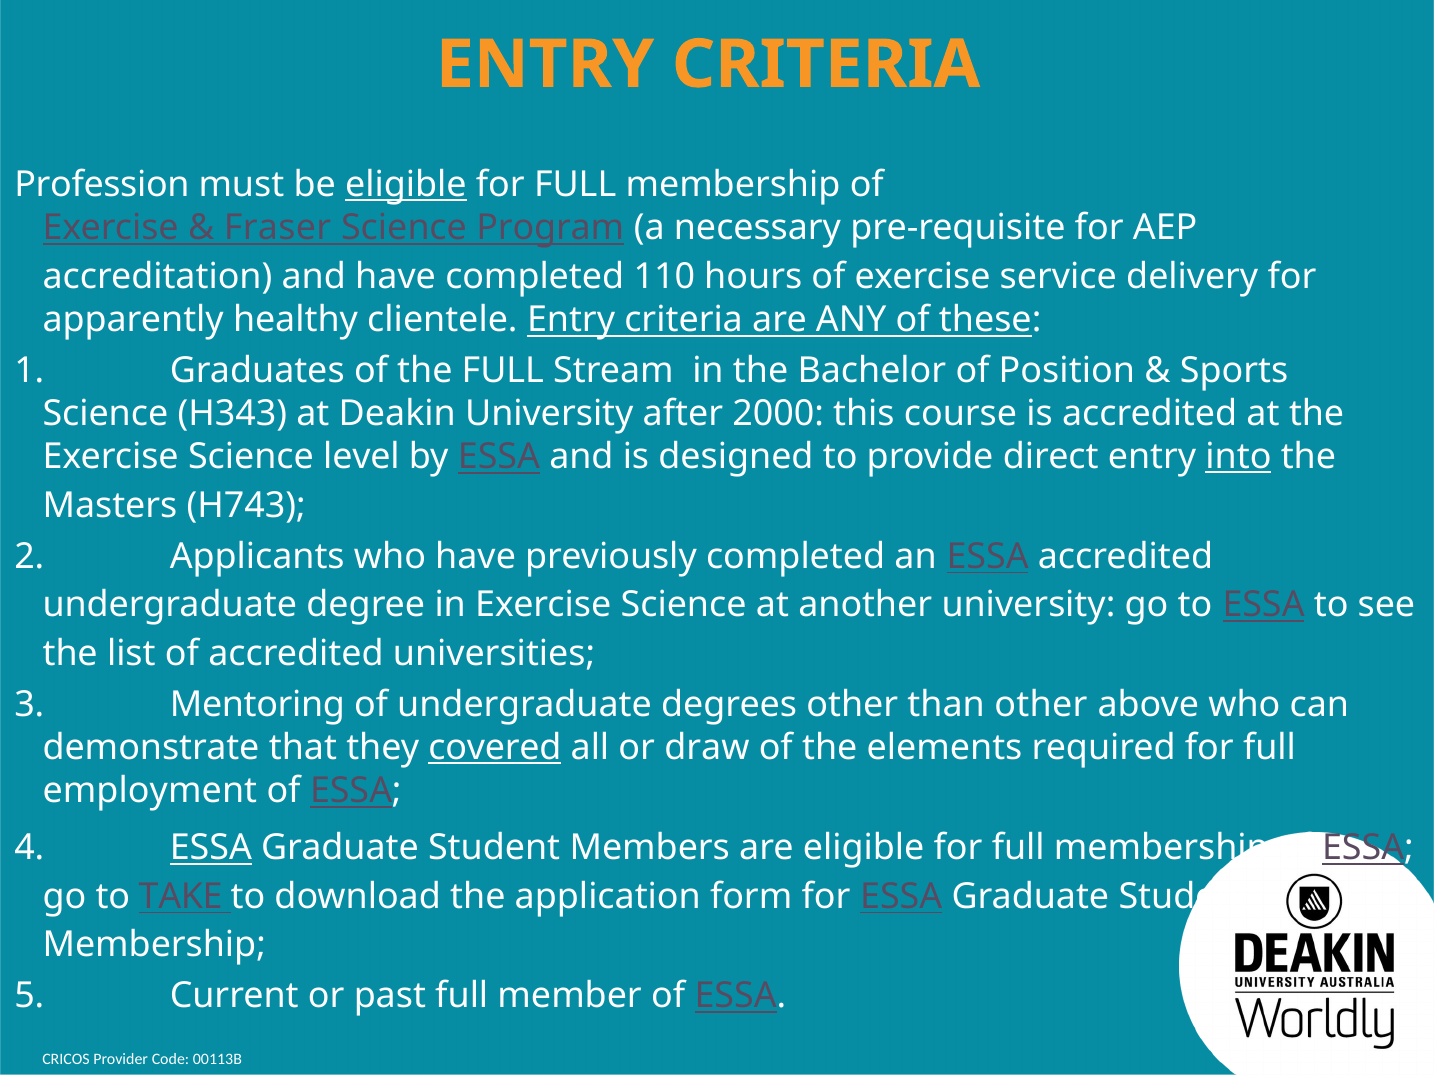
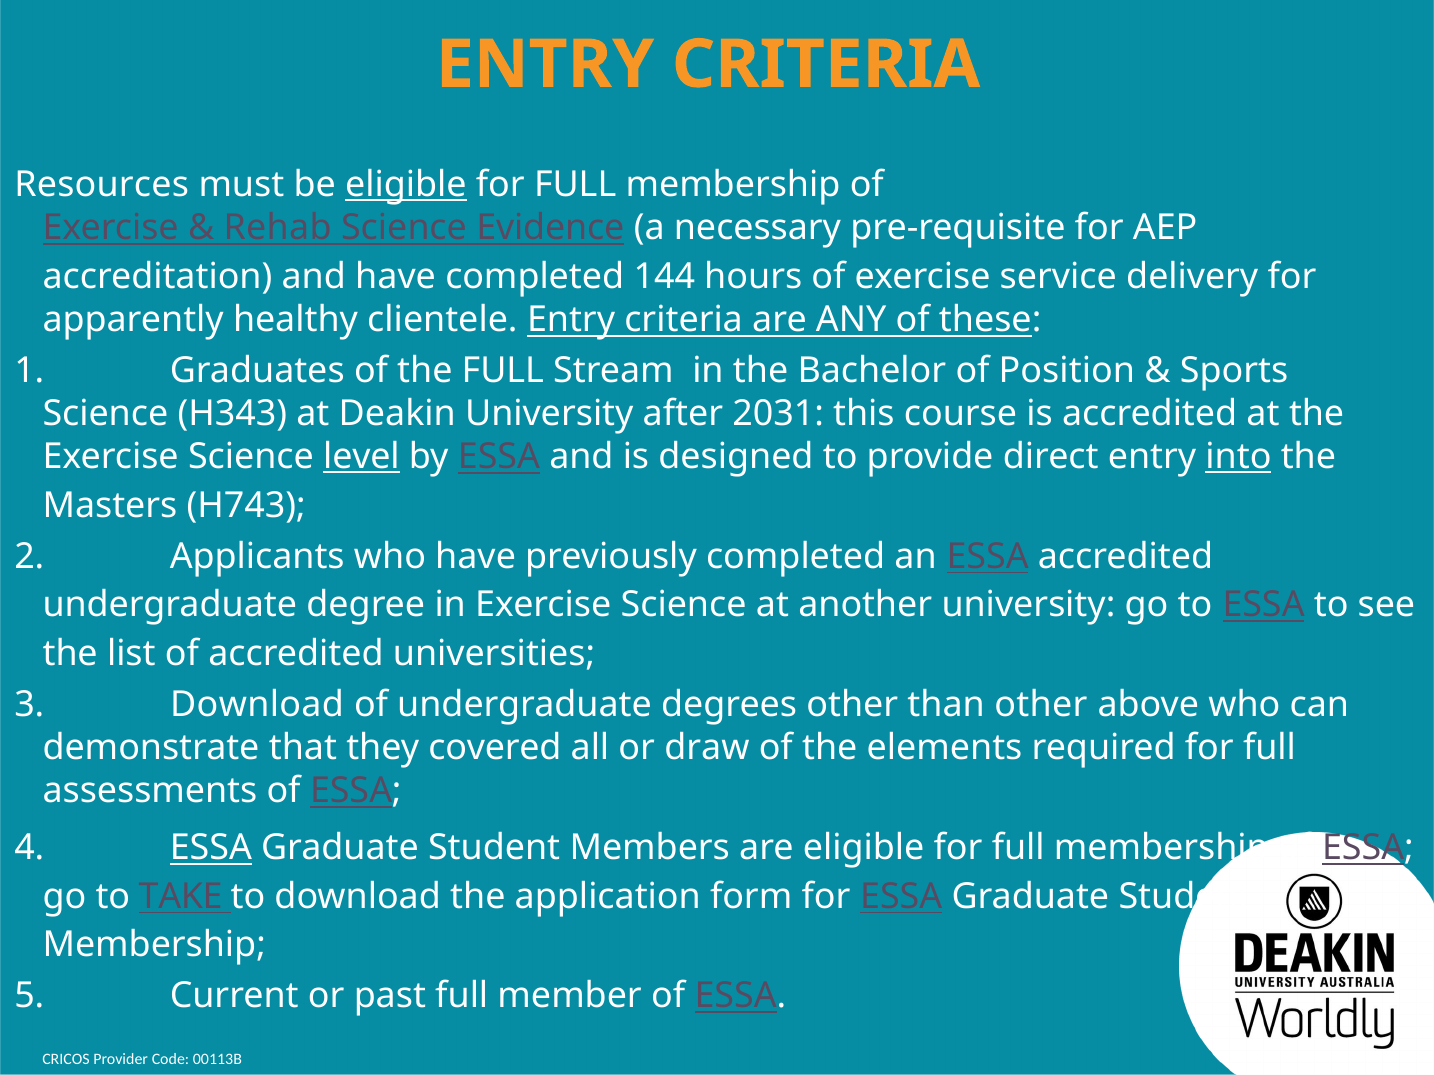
Profession: Profession -> Resources (102, 185)
Fraser: Fraser -> Rehab (278, 228)
Program: Program -> Evidence (550, 228)
110: 110 -> 144 (664, 277)
2000: 2000 -> 2031 (778, 414)
level underline: none -> present (361, 457)
3 Mentoring: Mentoring -> Download (257, 705)
covered underline: present -> none (495, 748)
employment: employment -> assessments (150, 791)
